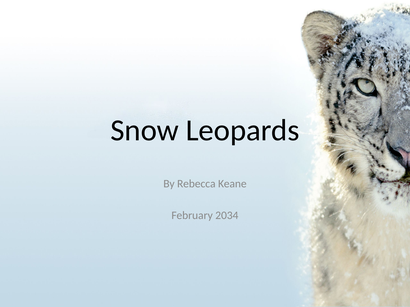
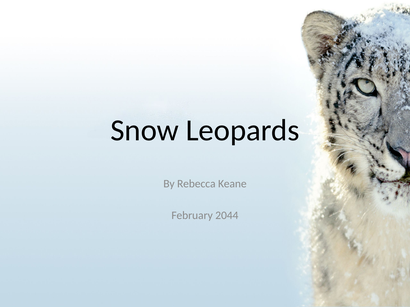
2034: 2034 -> 2044 (227, 216)
